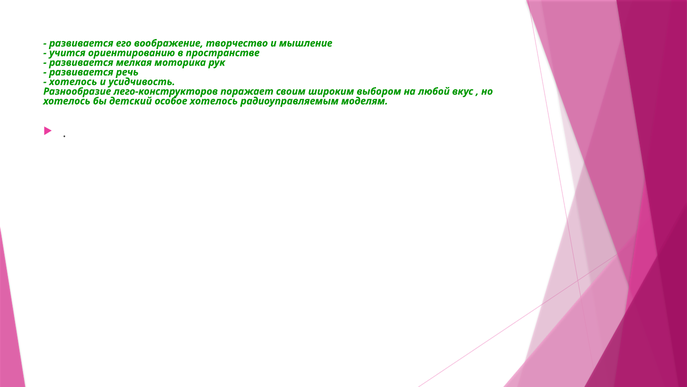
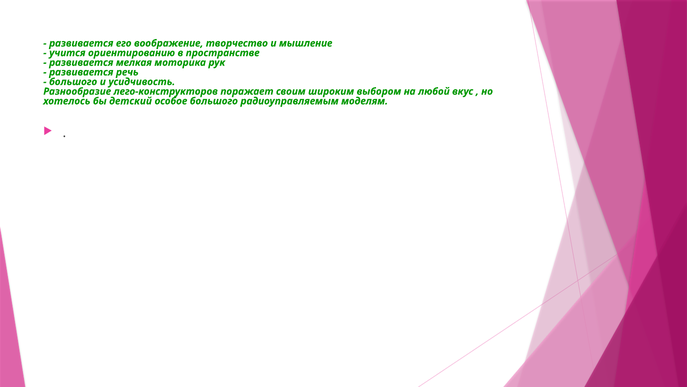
хотелось: хотелось -> большого (73, 82)
особое хотелось: хотелось -> большого (214, 101)
